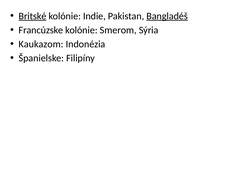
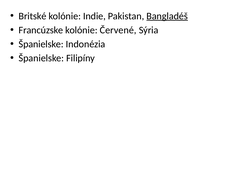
Britské underline: present -> none (33, 16)
Smerom: Smerom -> Červené (118, 30)
Kaukazom: Kaukazom -> Španielske (41, 44)
